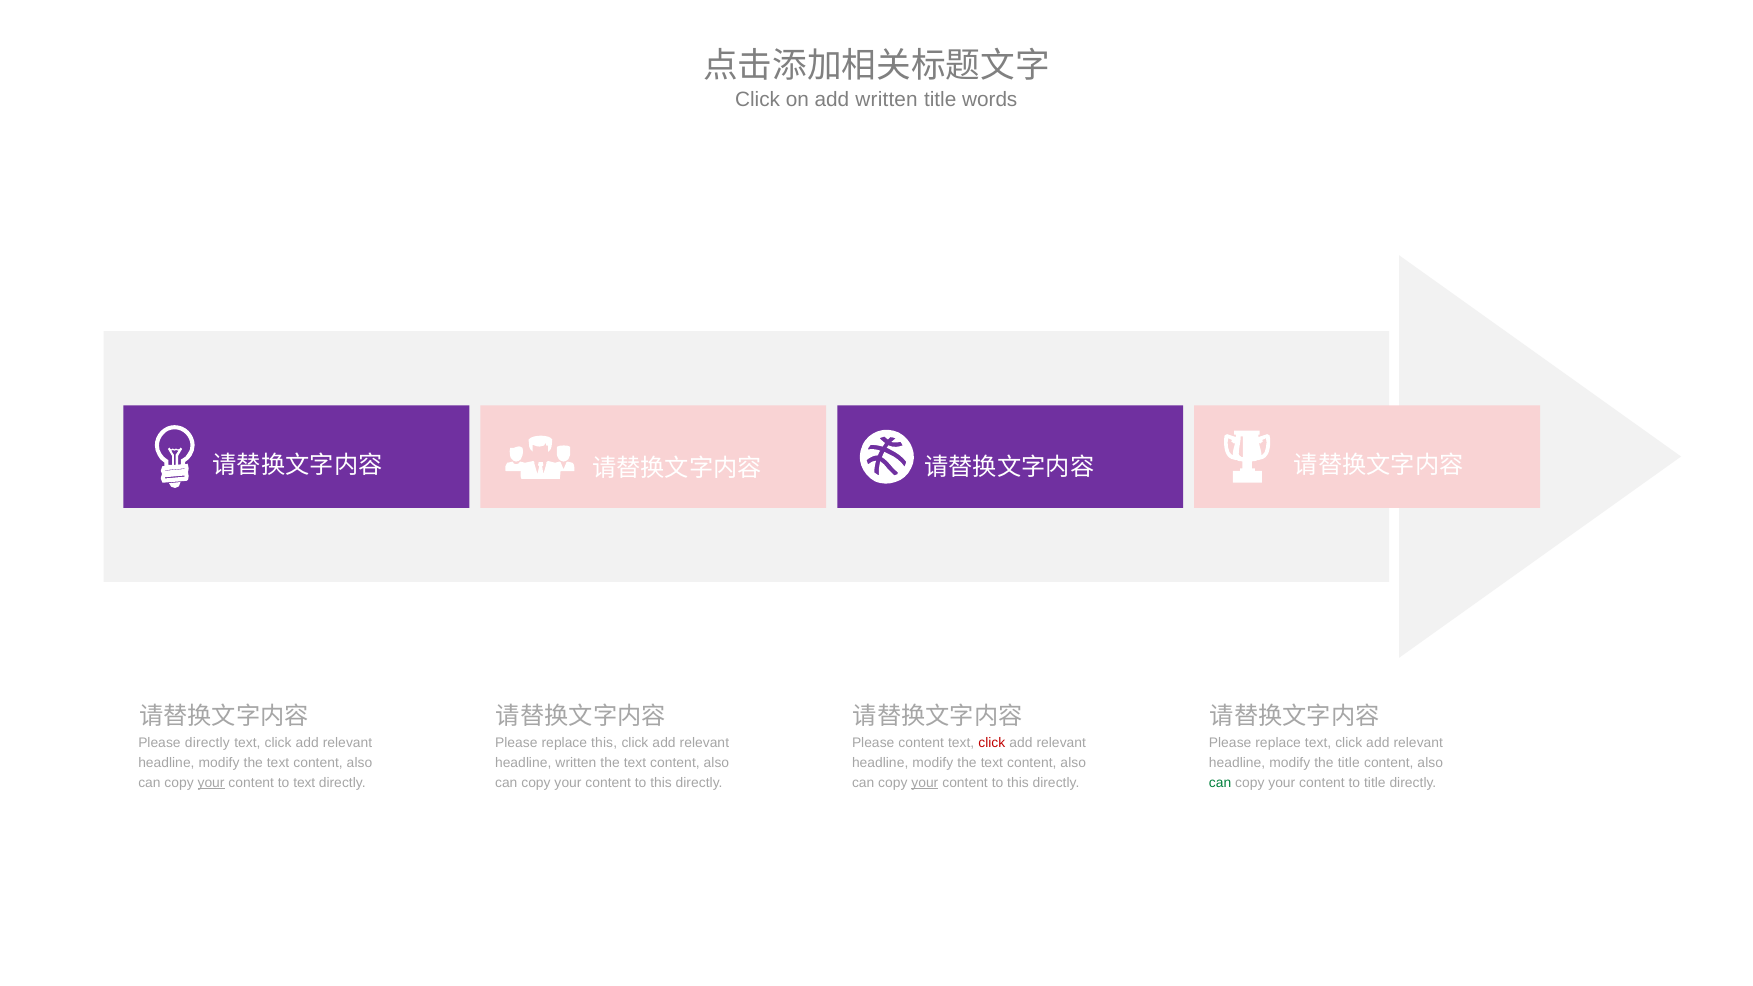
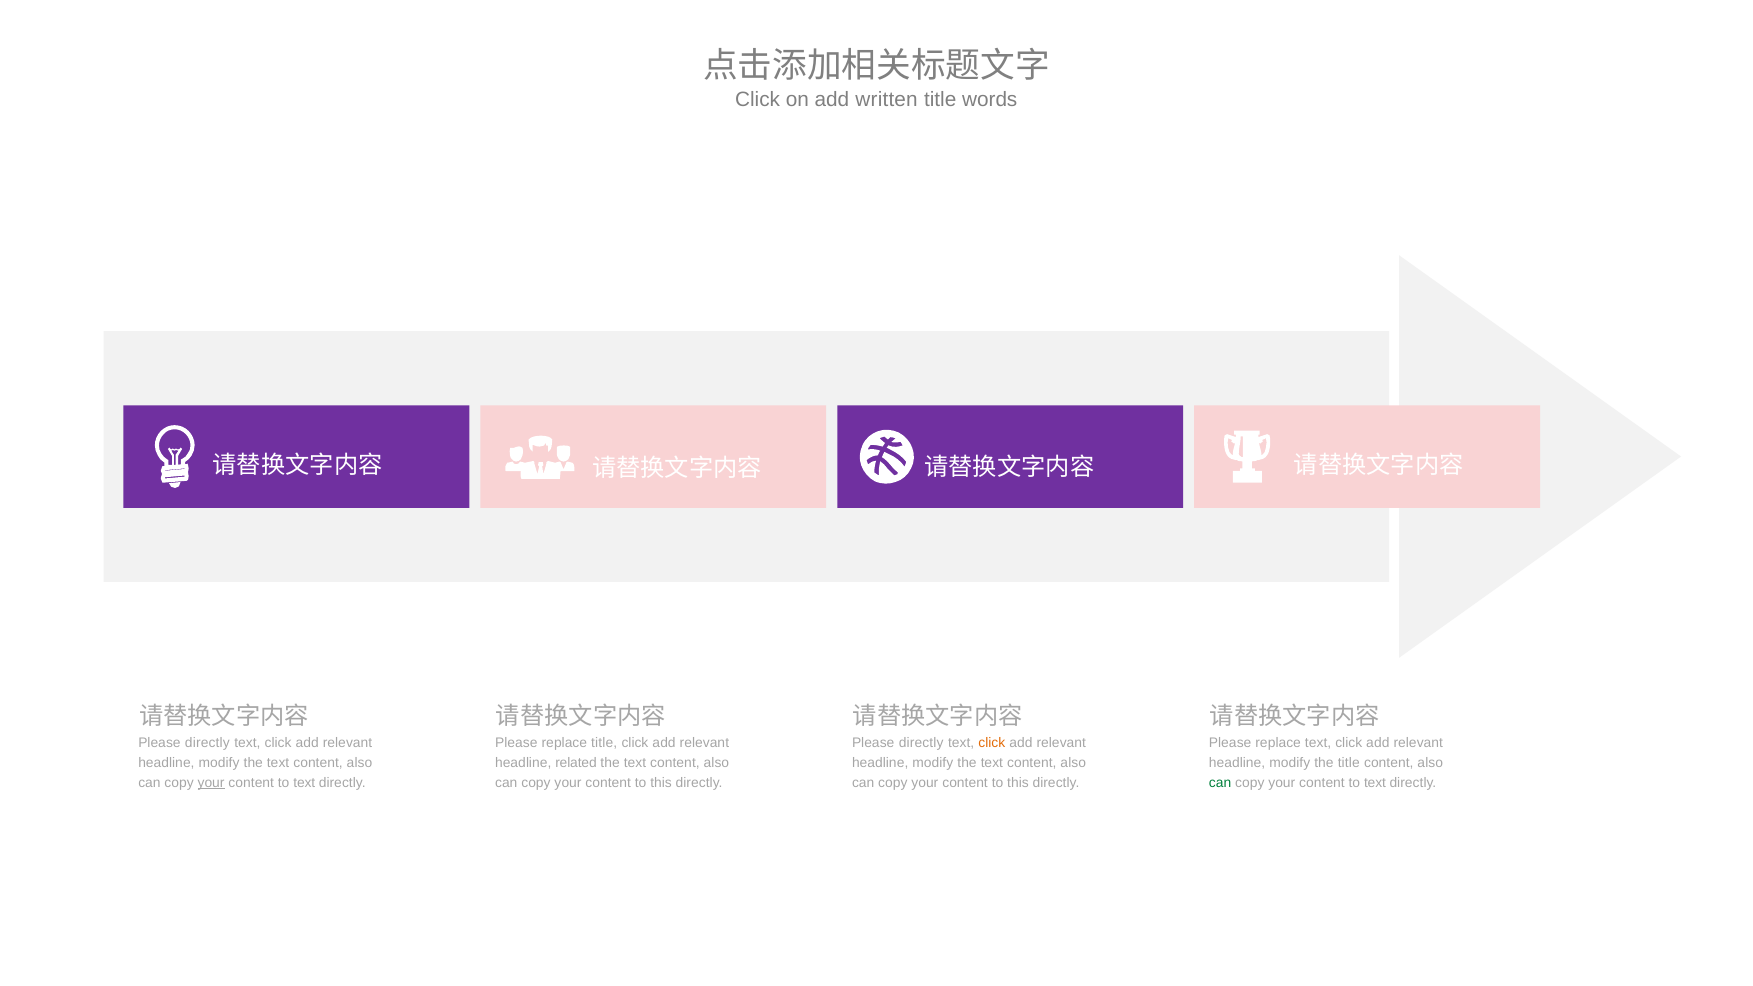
replace this: this -> title (604, 743)
content: content -> directly (921, 743)
click colour: red -> orange (992, 743)
headline written: written -> related (576, 763)
your underline: present -> none (925, 783)
title: title -> text (1375, 783)
